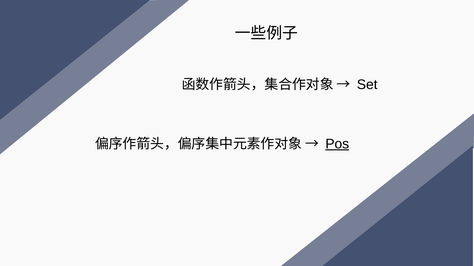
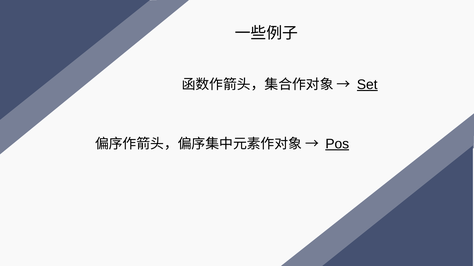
Set underline: none -> present (367, 85)
